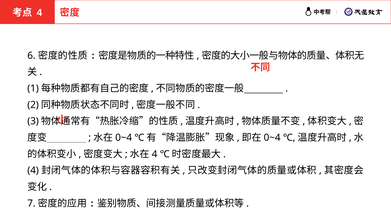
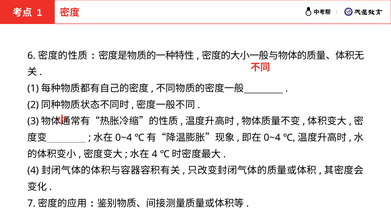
4: 4 -> 1 (39, 13)
